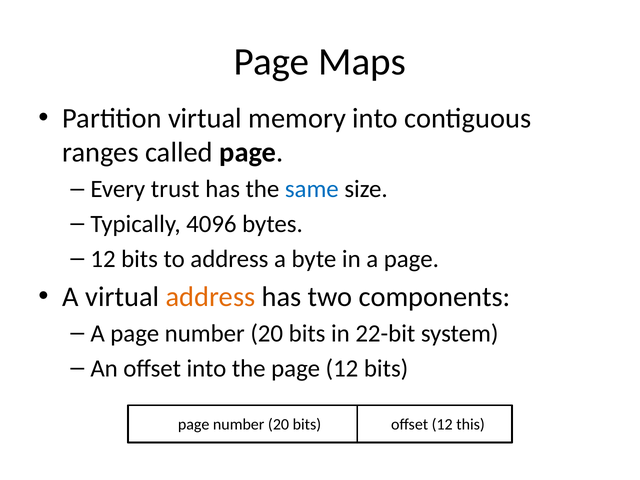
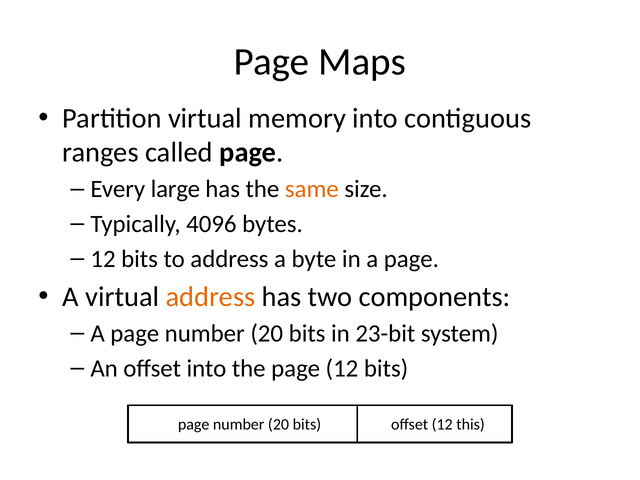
trust: trust -> large (175, 189)
same colour: blue -> orange (312, 189)
22-bit: 22-bit -> 23-bit (385, 334)
